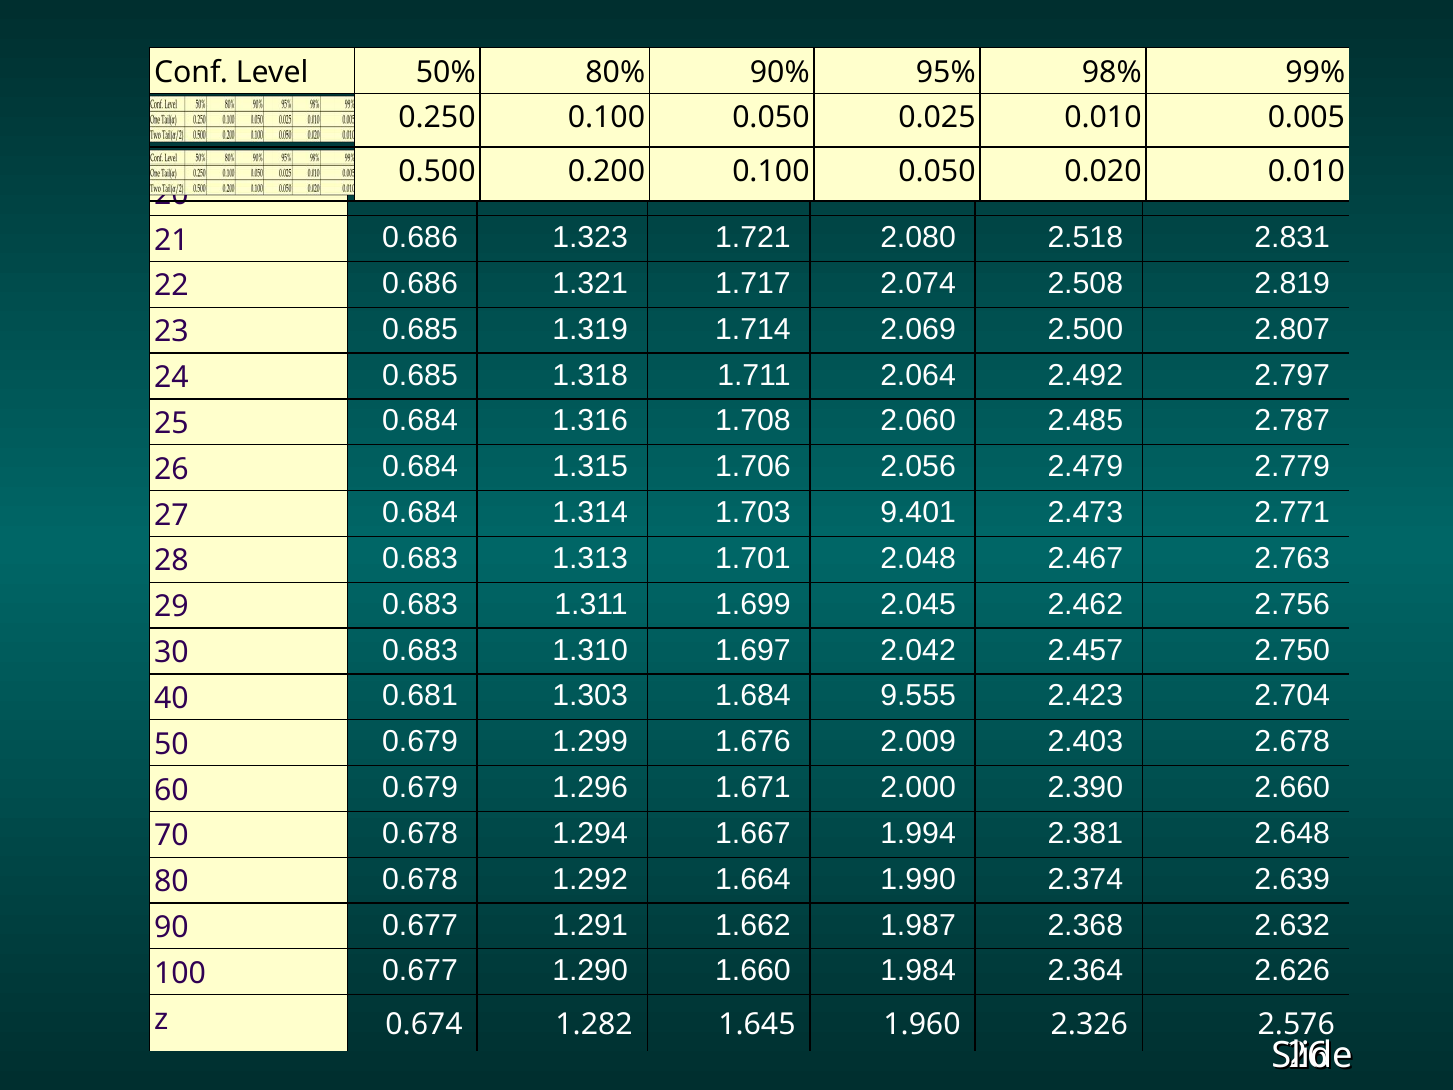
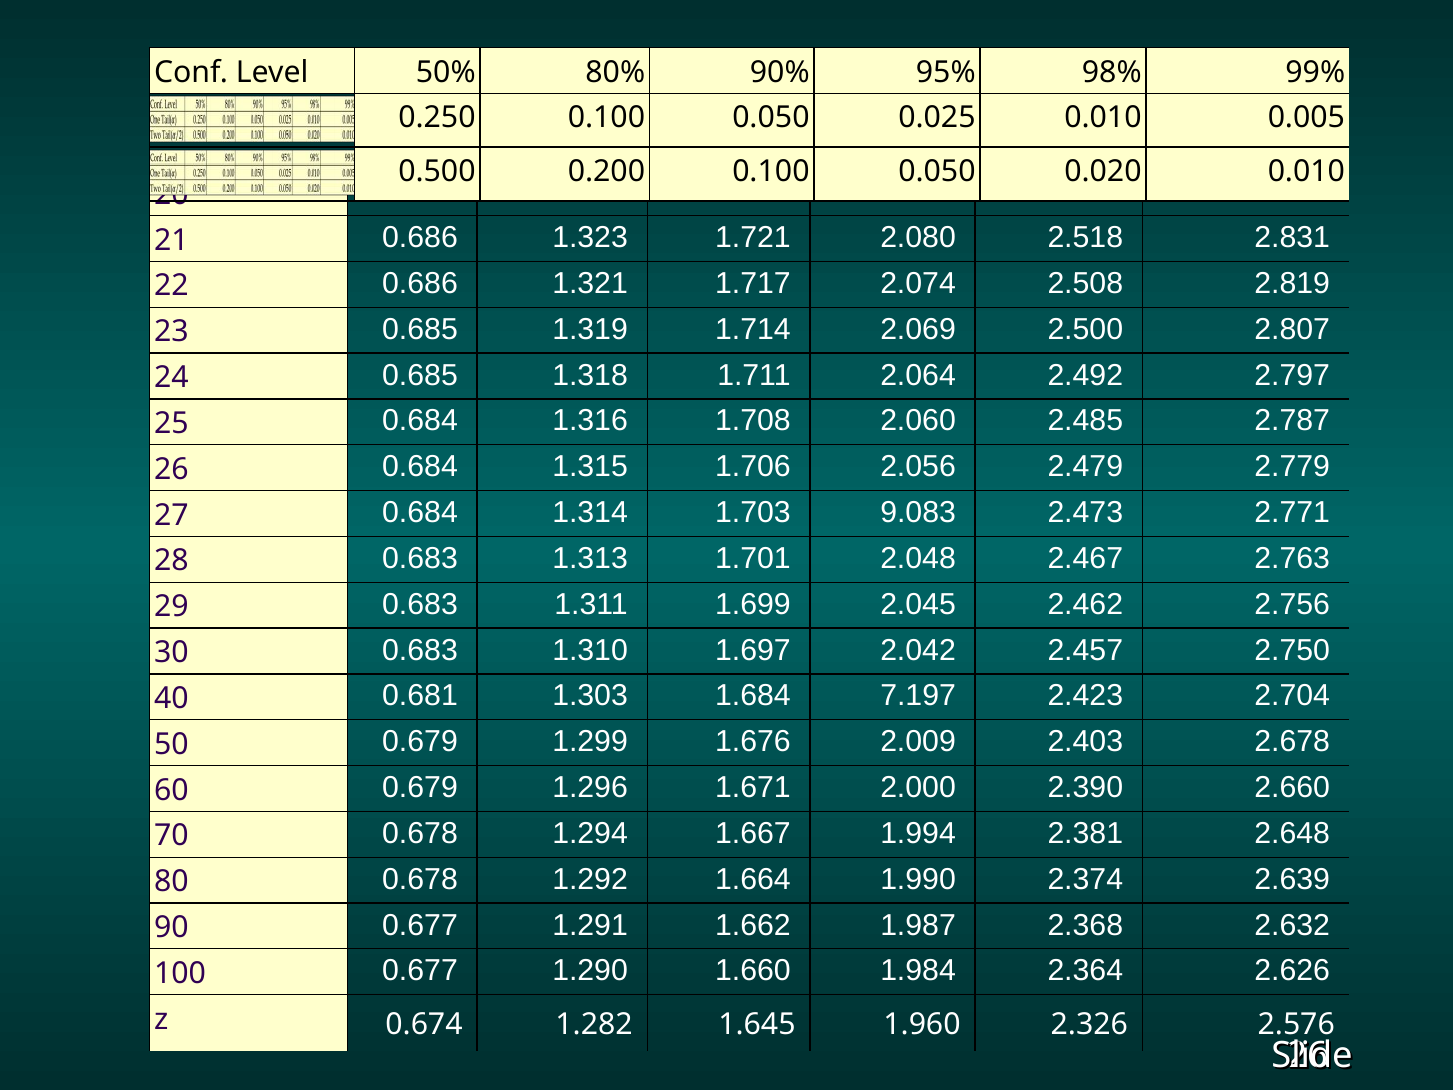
9.401: 9.401 -> 9.083 (918, 513)
9.555: 9.555 -> 7.197 (918, 696)
